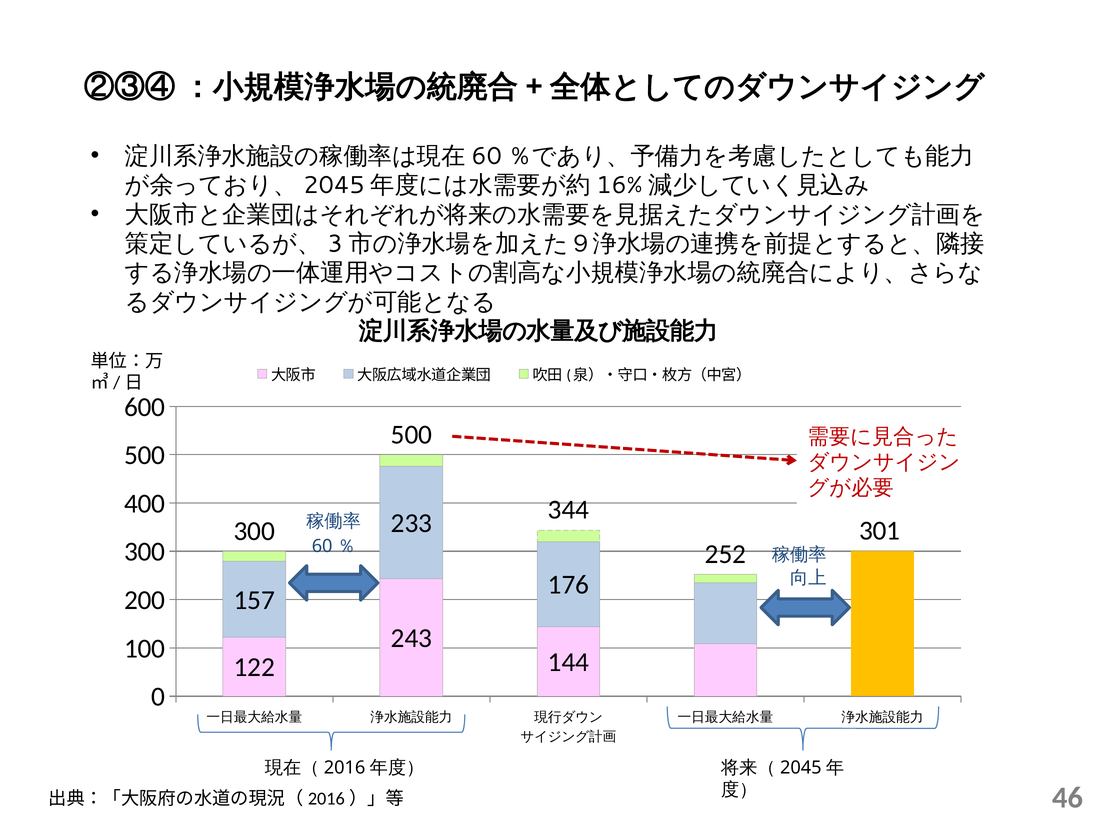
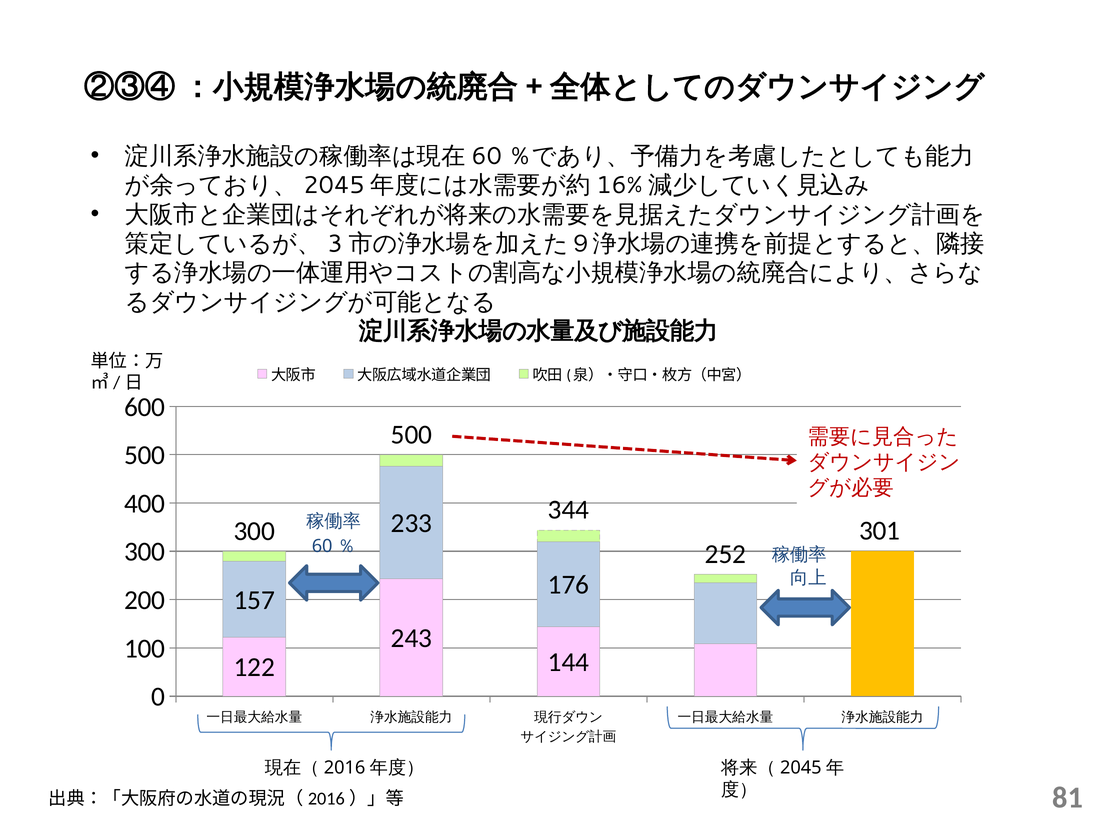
46: 46 -> 81 (1068, 797)
